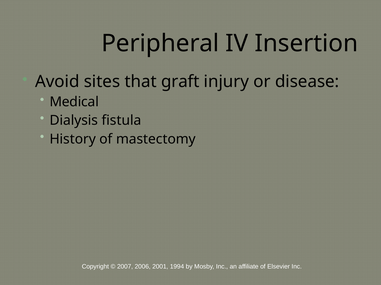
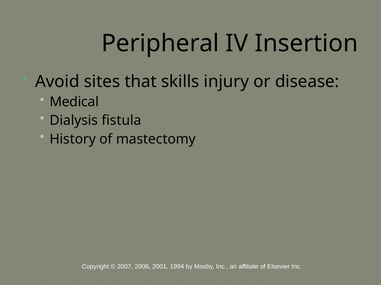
graft: graft -> skills (180, 82)
